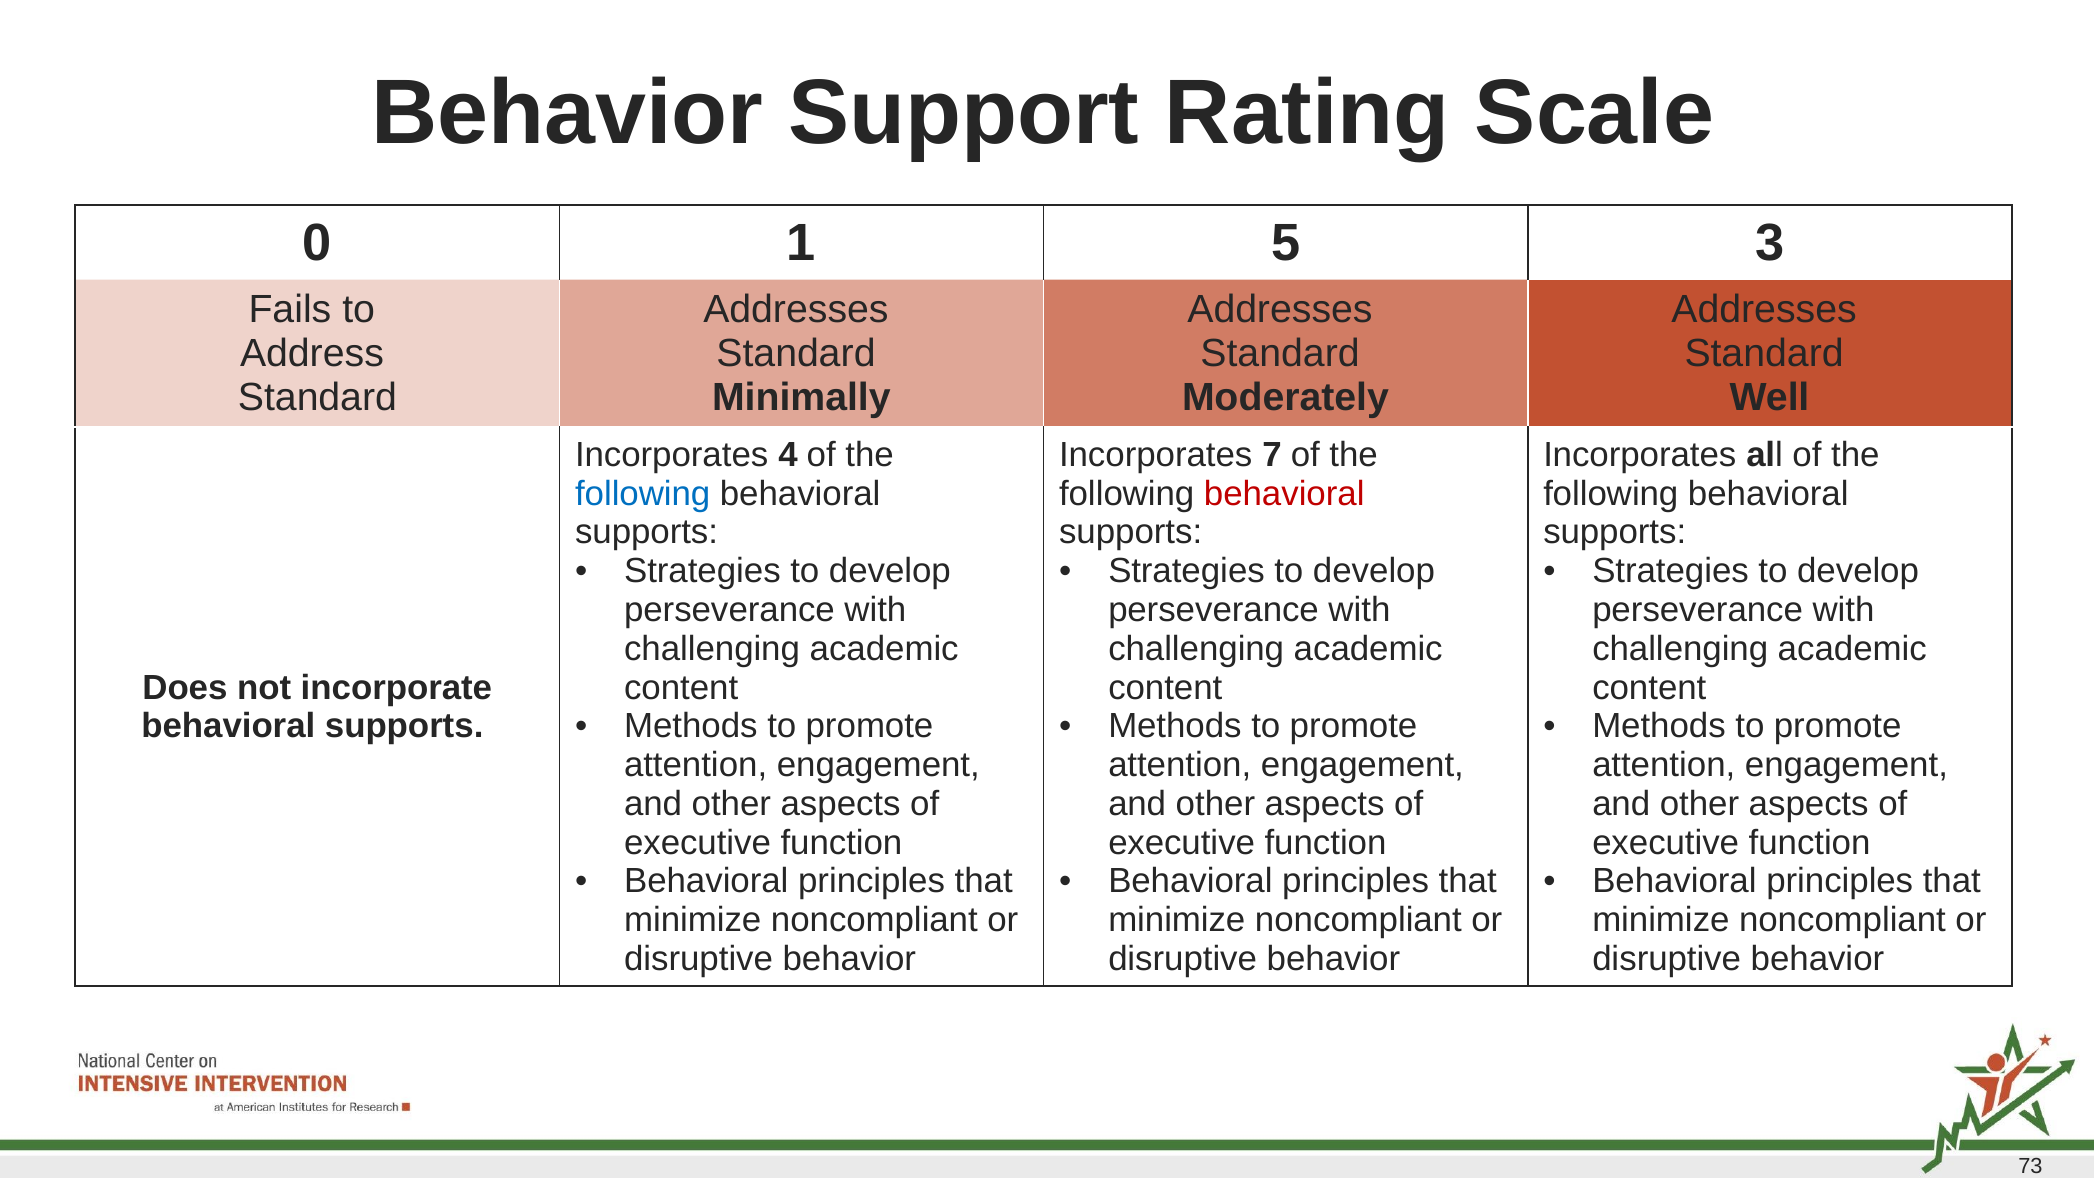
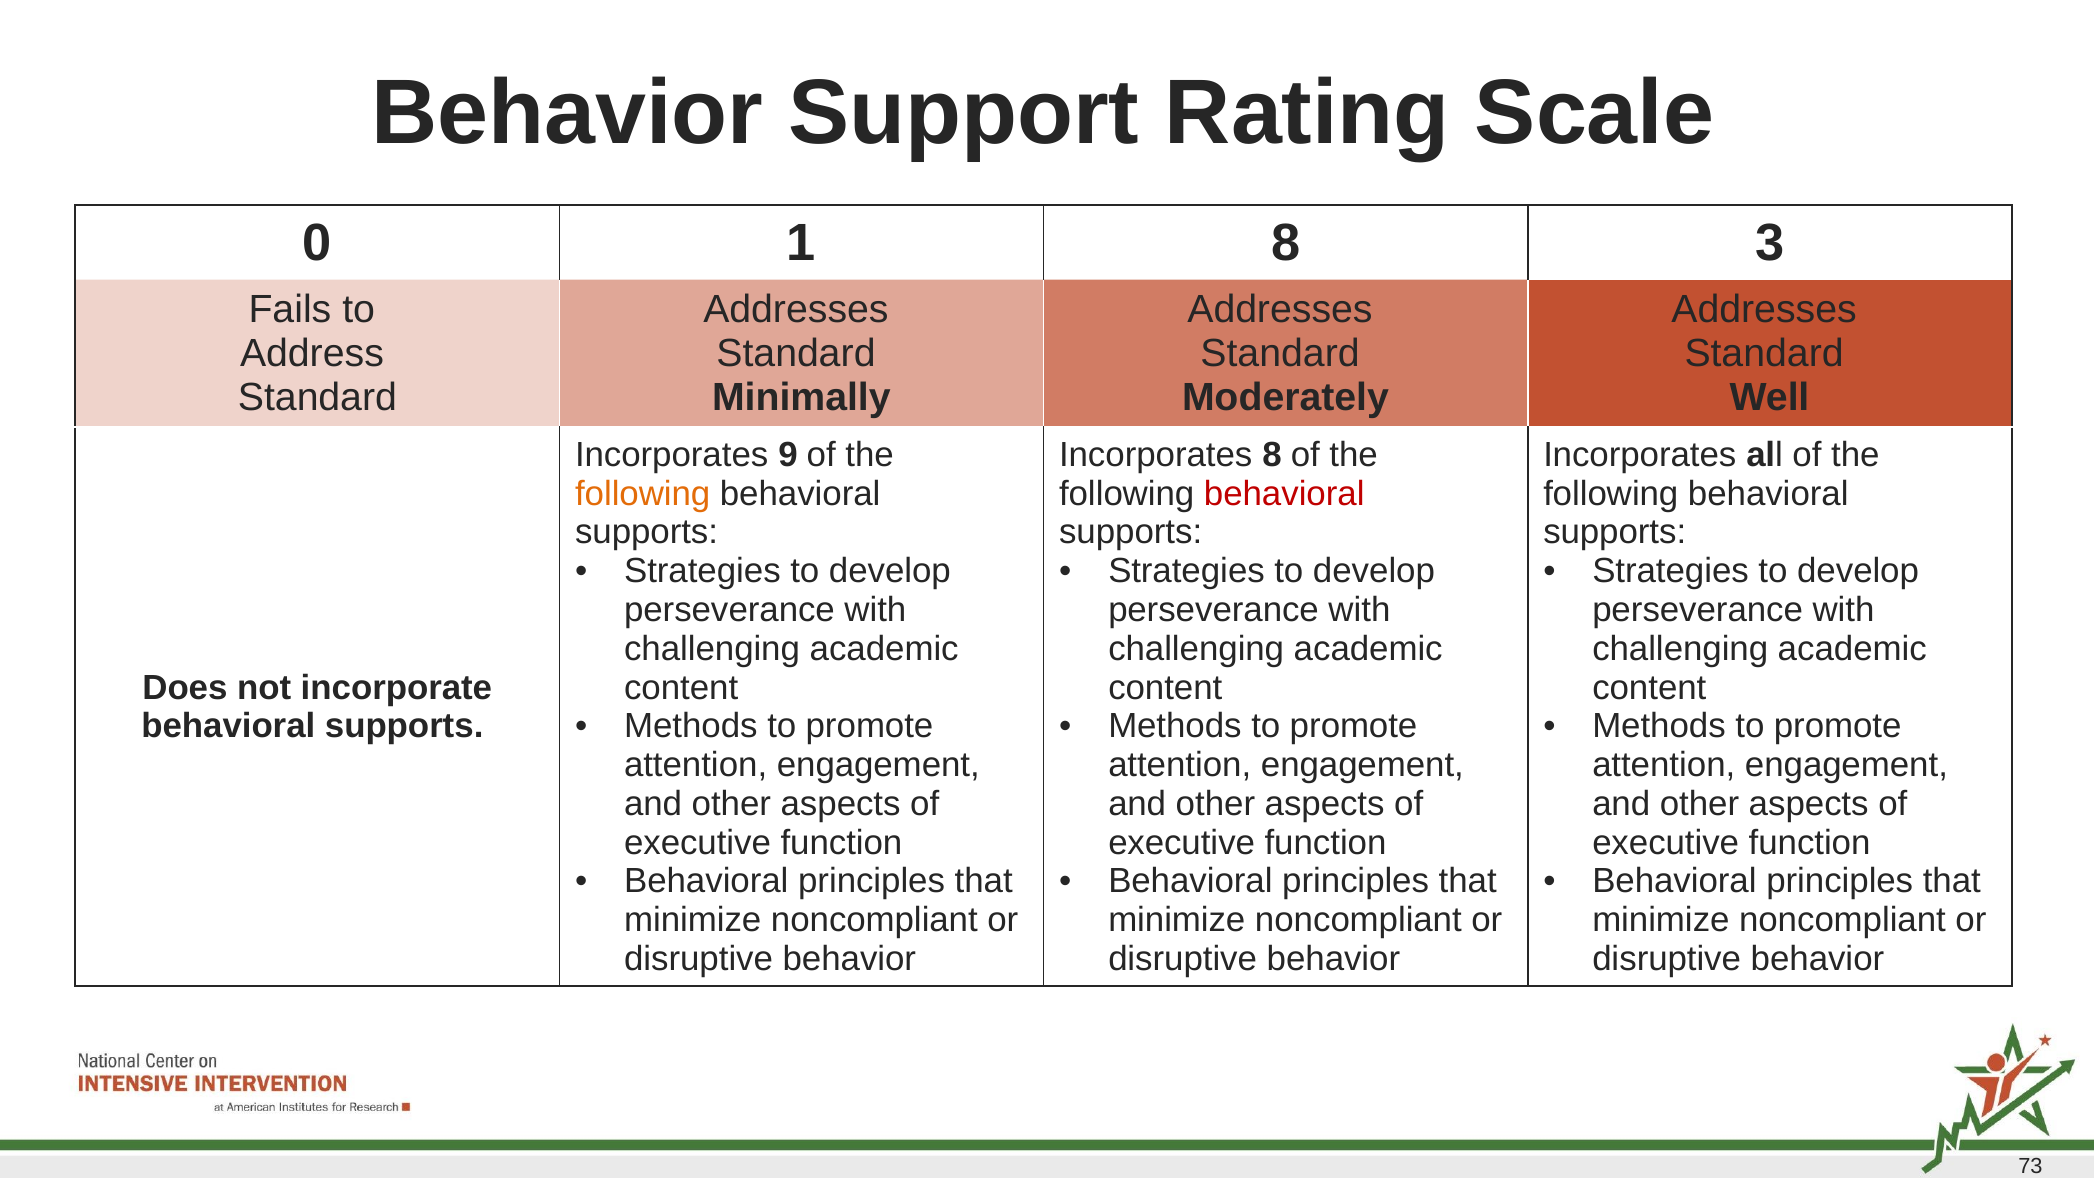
1 5: 5 -> 8 (1286, 243)
4: 4 -> 9 (788, 455)
Incorporates 7: 7 -> 8 (1272, 455)
following colour: blue -> orange (643, 494)
